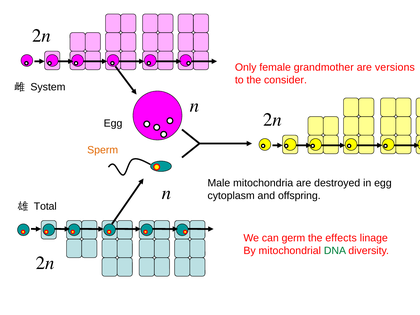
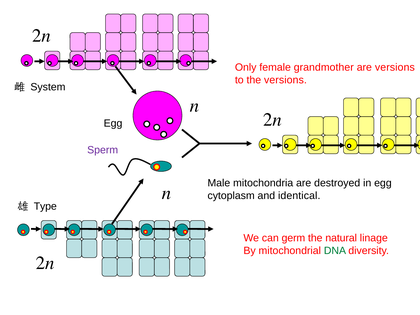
the consider: consider -> versions (285, 80)
Sperm colour: orange -> purple (103, 150)
offspring: offspring -> identical (299, 196)
Total: Total -> Type (45, 206)
effects: effects -> natural (341, 238)
